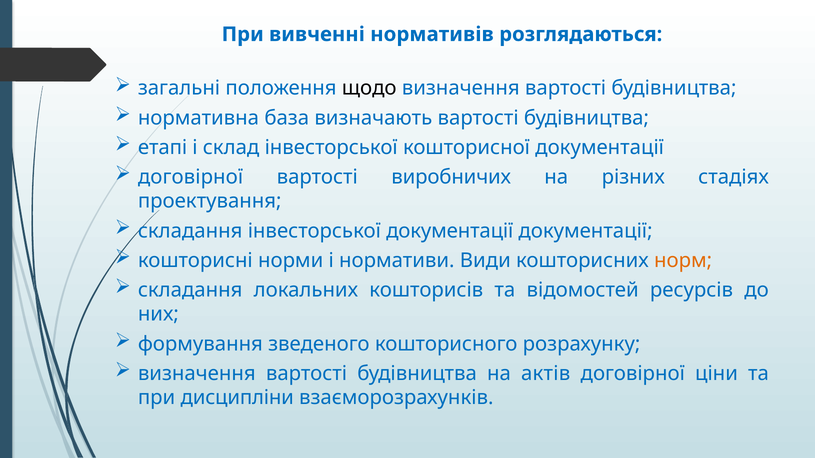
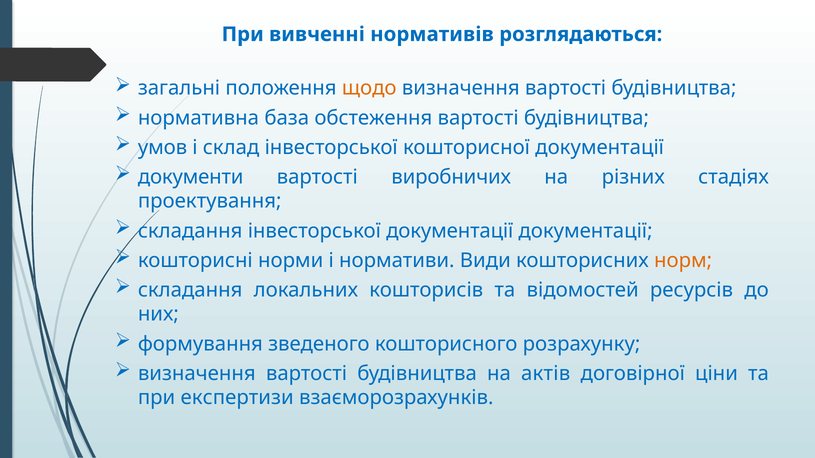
щодо colour: black -> orange (369, 88)
визначають: визначають -> обстеження (373, 118)
етапі: етапі -> умов (163, 147)
договірної: договірної -> документи (191, 177)
дисципліни: дисципліни -> експертизи (237, 398)
